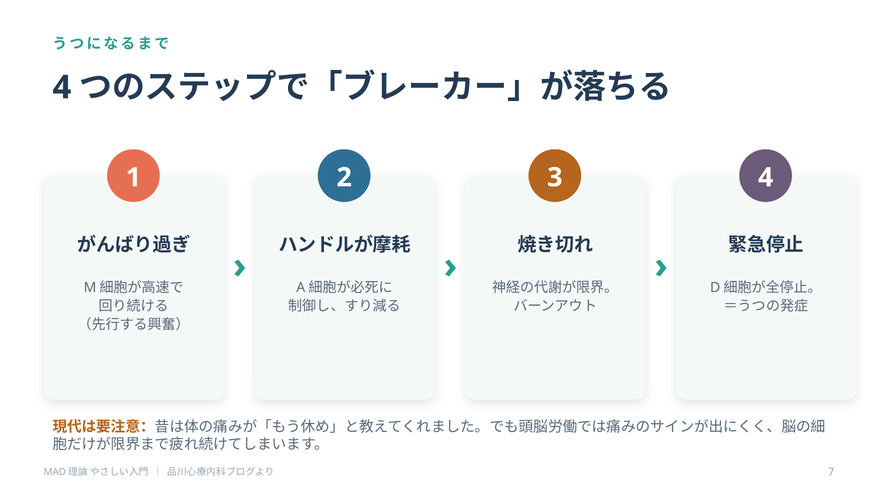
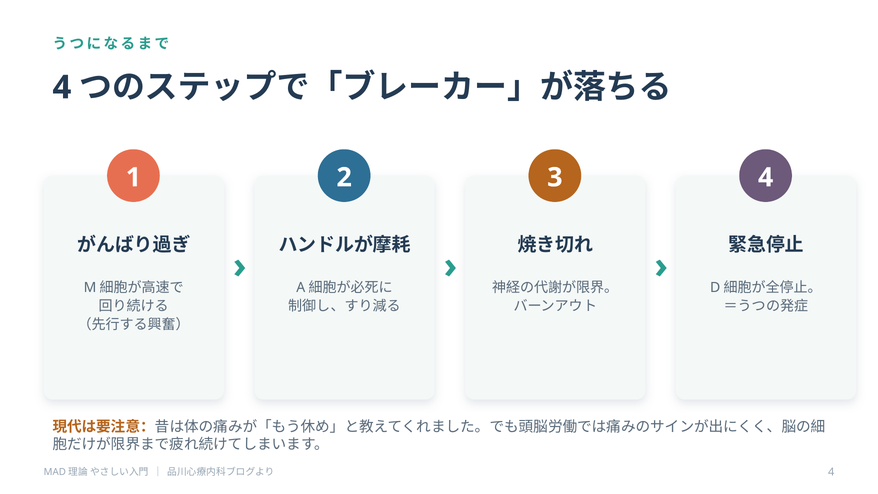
7: 7 -> 4 (831, 472)
